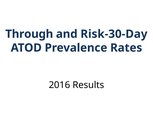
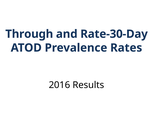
Risk-30-Day: Risk-30-Day -> Rate-30-Day (114, 34)
